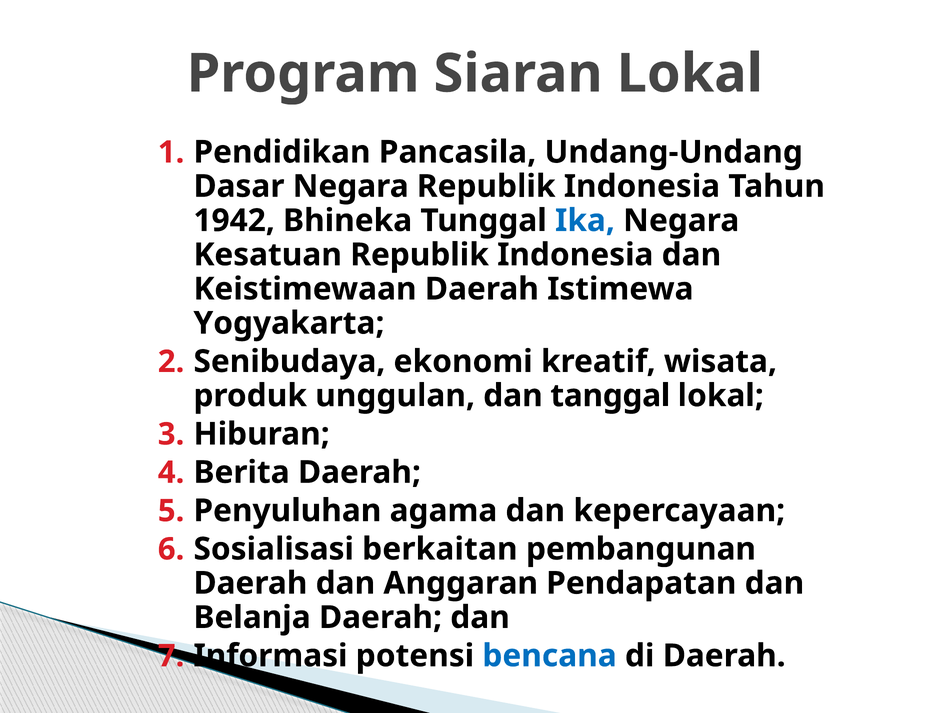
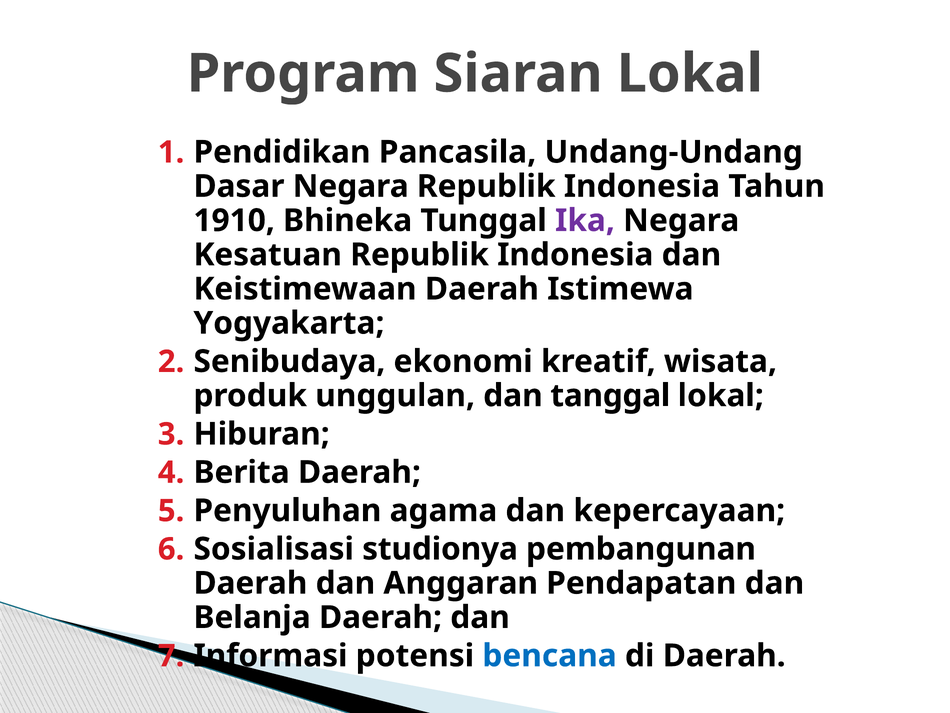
1942: 1942 -> 1910 (234, 220)
Ika colour: blue -> purple (585, 220)
berkaitan: berkaitan -> studionya (440, 549)
